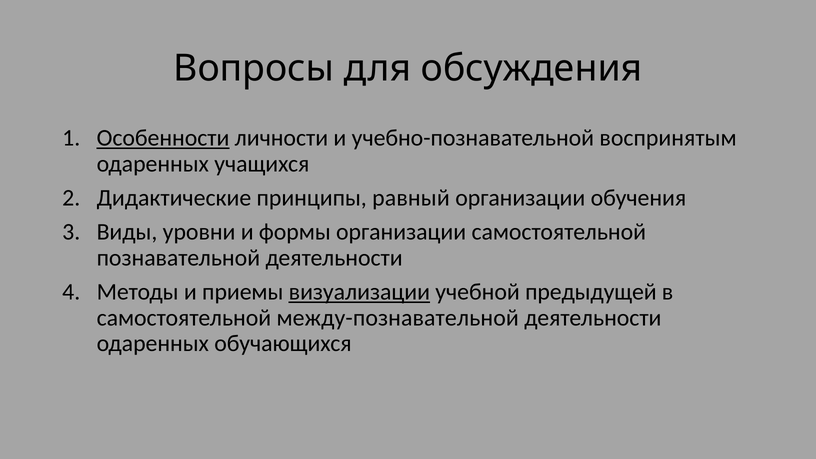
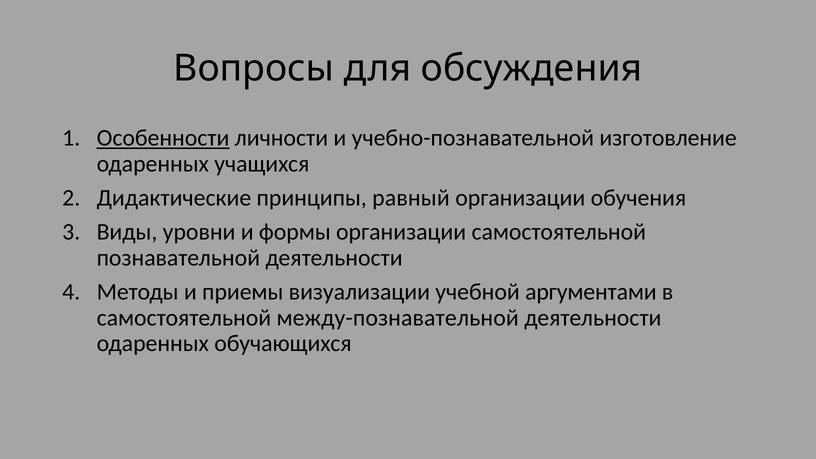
воспринятым: воспринятым -> изготовление (668, 138)
визуализации underline: present -> none (359, 292)
предыдущей: предыдущей -> аргументами (591, 292)
